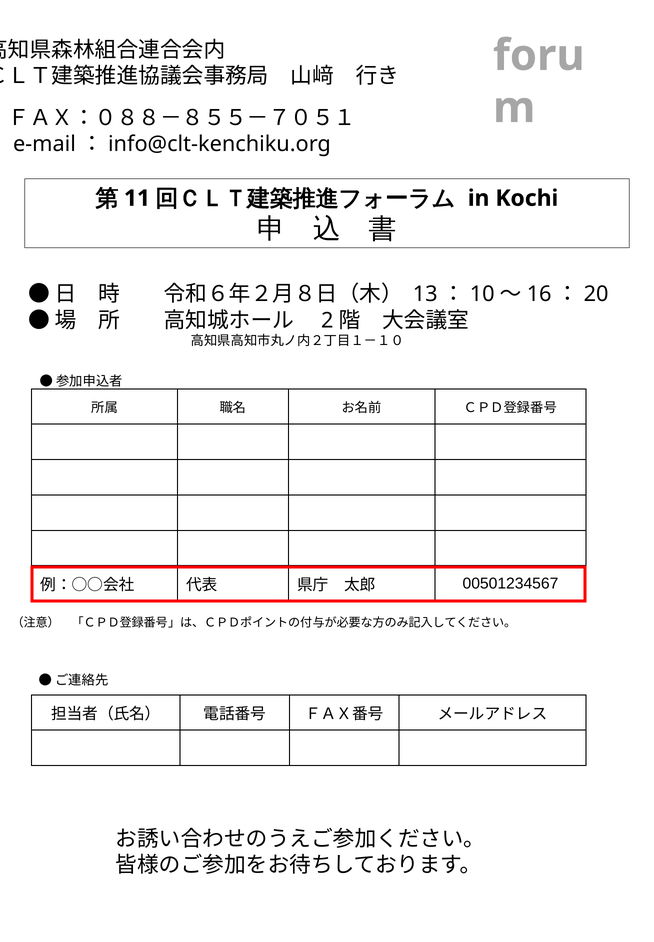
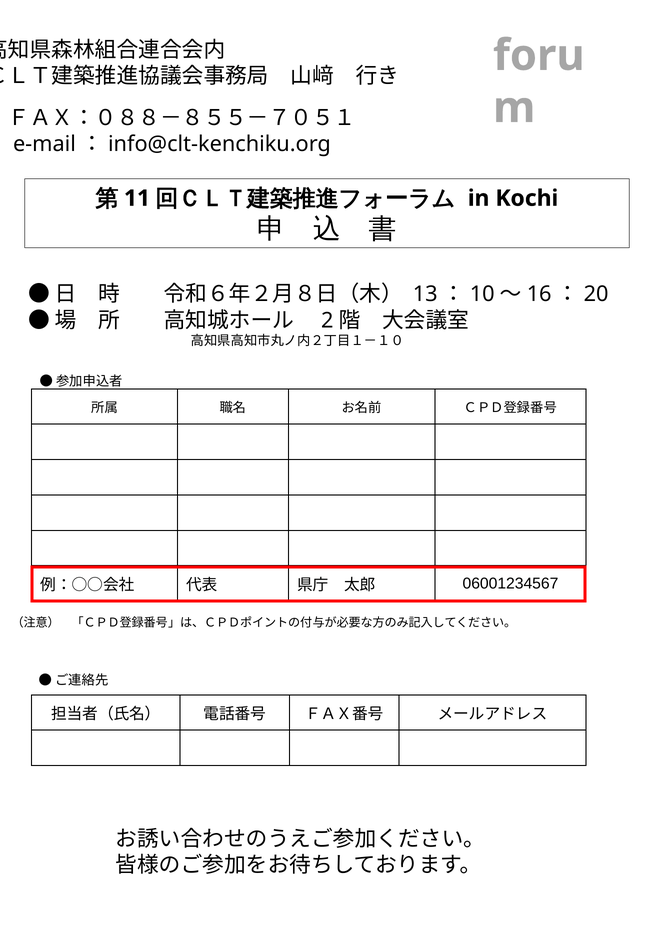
00501234567: 00501234567 -> 06001234567 (510, 584)
